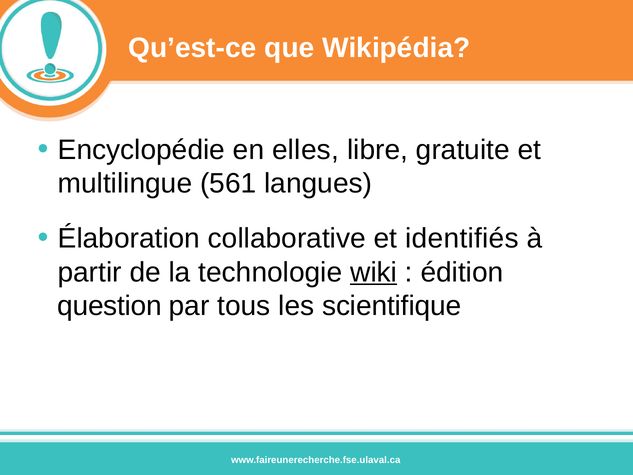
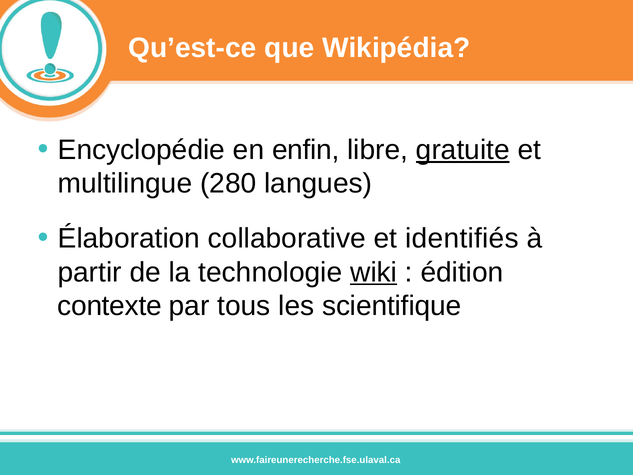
elles: elles -> enfin (306, 150)
gratuite underline: none -> present (463, 150)
561: 561 -> 280 (228, 184)
question: question -> contexte (110, 306)
